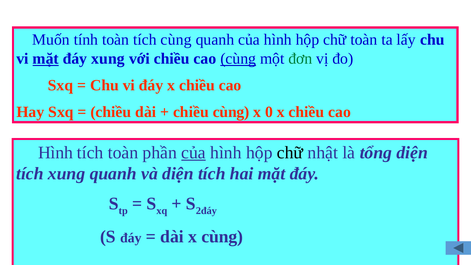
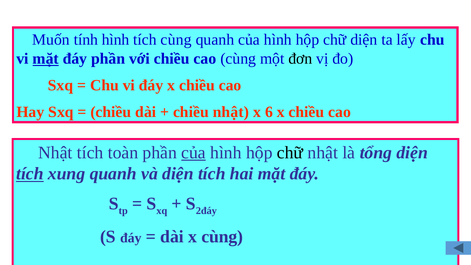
tính toàn: toàn -> hình (116, 40)
chữ toàn: toàn -> diện (364, 40)
đáy xung: xung -> phần (108, 59)
cùng underline: present -> none (238, 59)
đơn colour: green -> black (300, 59)
chiều cùng: cùng -> nhật (231, 112)
0: 0 -> 6 (269, 112)
Hình: Hình -> Nhật (55, 153)
tích underline: none -> present (30, 174)
